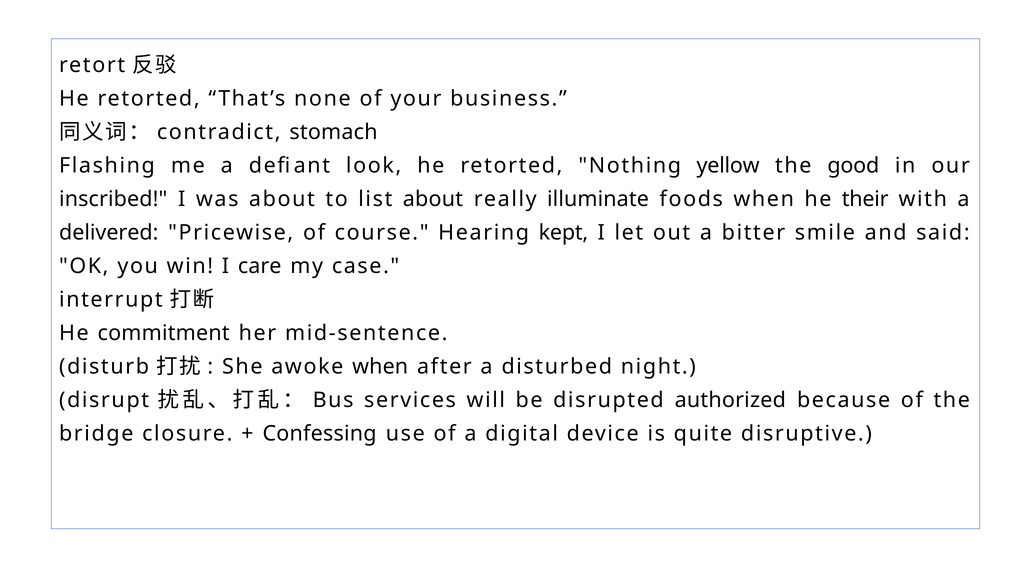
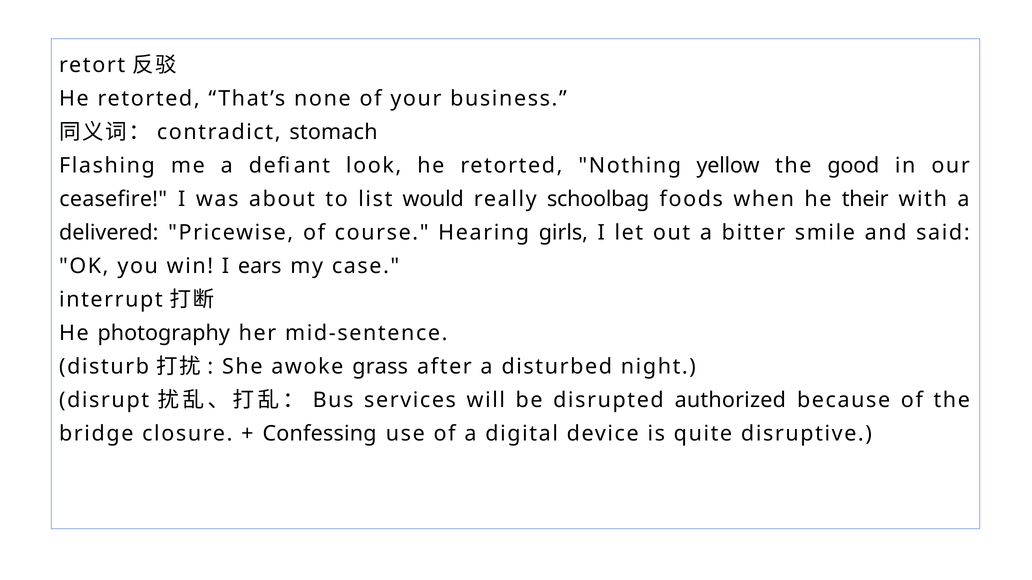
inscribed: inscribed -> ceasefire (113, 199)
list about: about -> would (433, 199)
illuminate: illuminate -> schoolbag (598, 199)
kept: kept -> girls (563, 233)
care: care -> ears (260, 266)
commitment: commitment -> photography (164, 333)
awoke when: when -> grass (380, 367)
